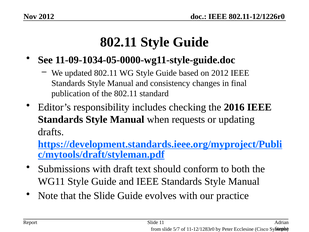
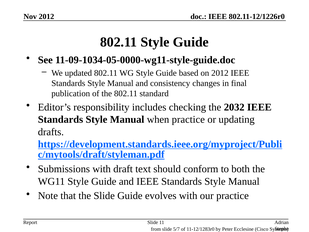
2016: 2016 -> 2032 (234, 107)
when requests: requests -> practice (188, 119)
